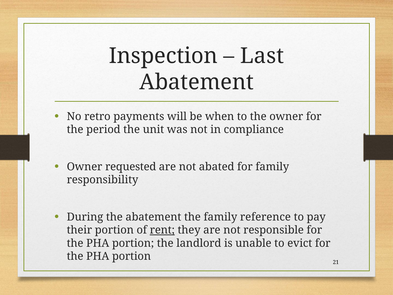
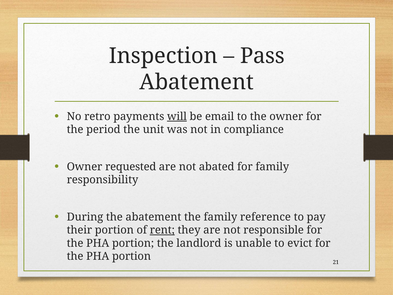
Last: Last -> Pass (262, 56)
will underline: none -> present (177, 116)
when: when -> email (220, 116)
